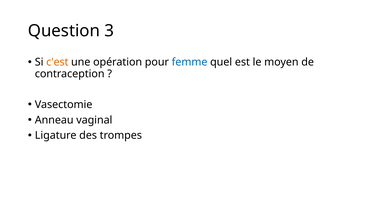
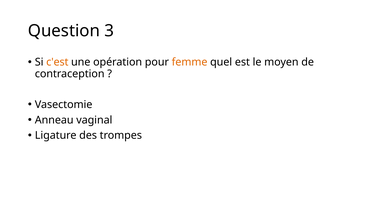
femme colour: blue -> orange (190, 62)
